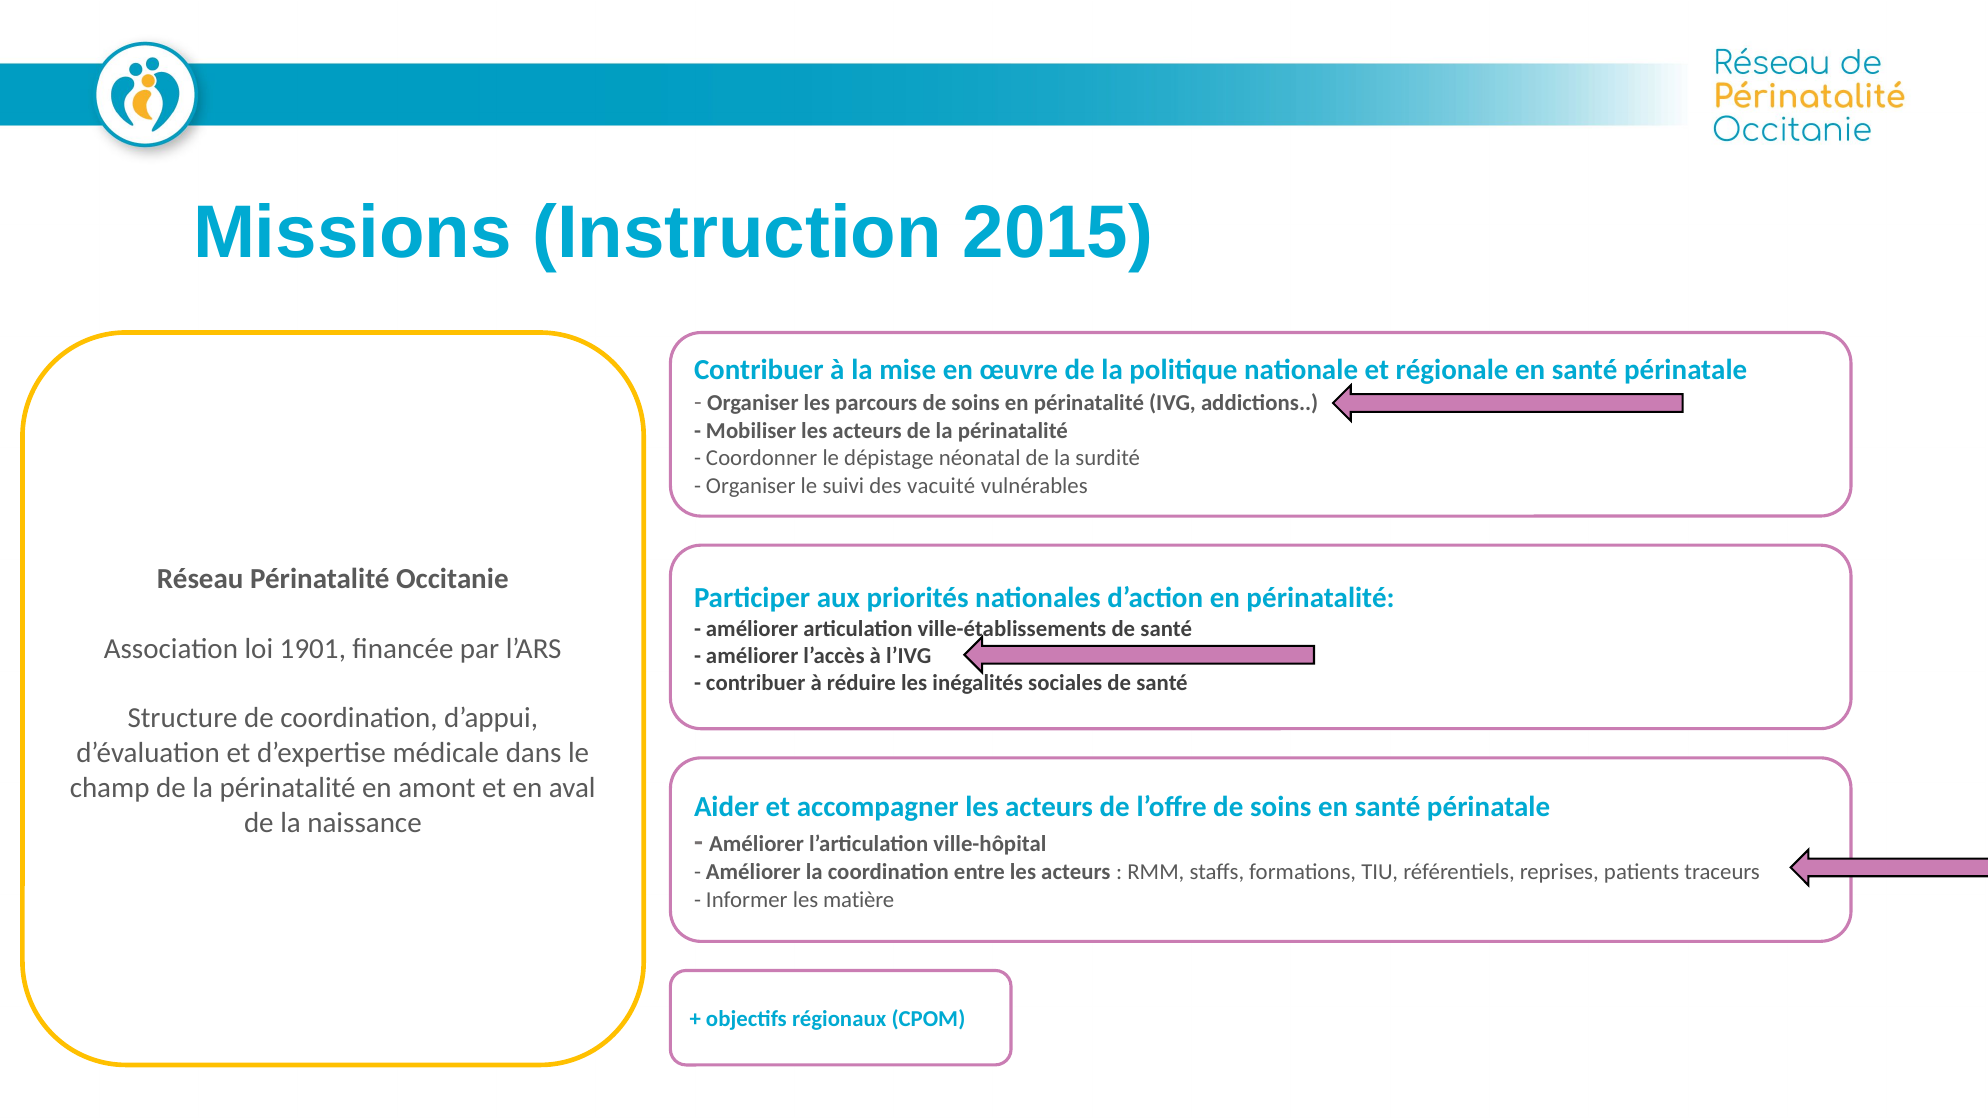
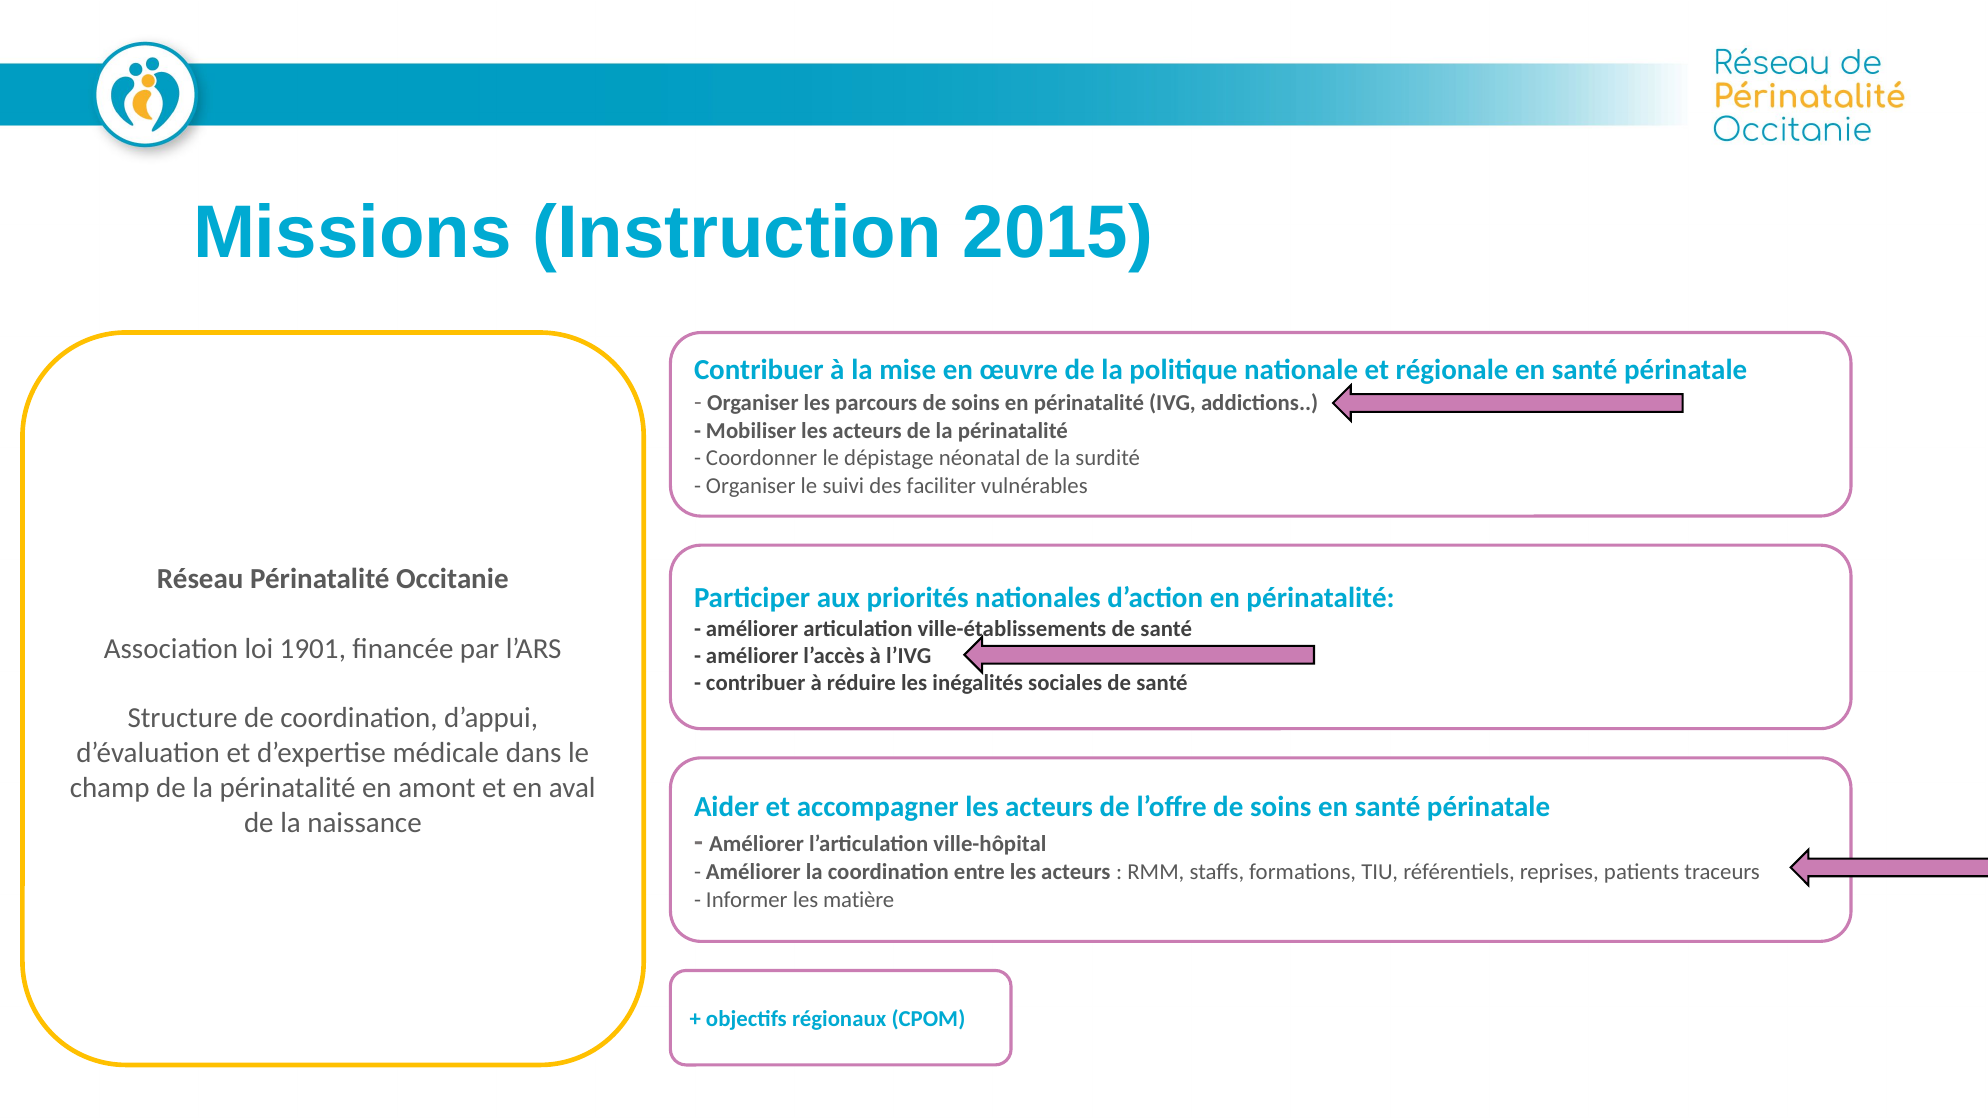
vacuité: vacuité -> faciliter (941, 486)
